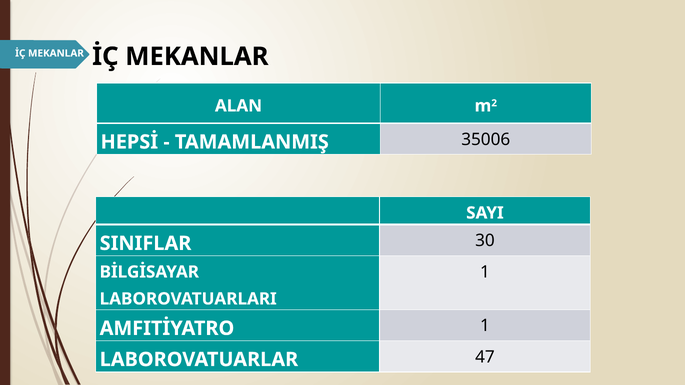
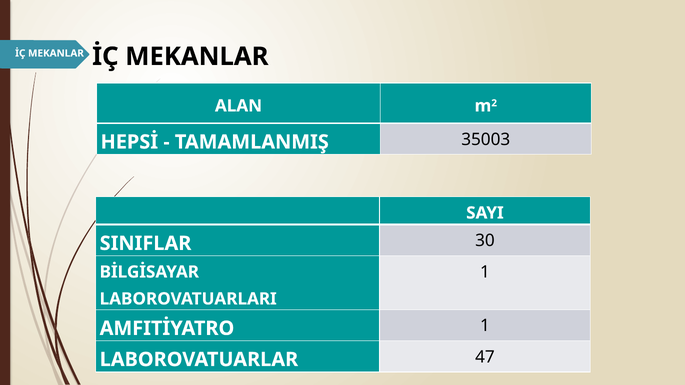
35006: 35006 -> 35003 (486, 140)
